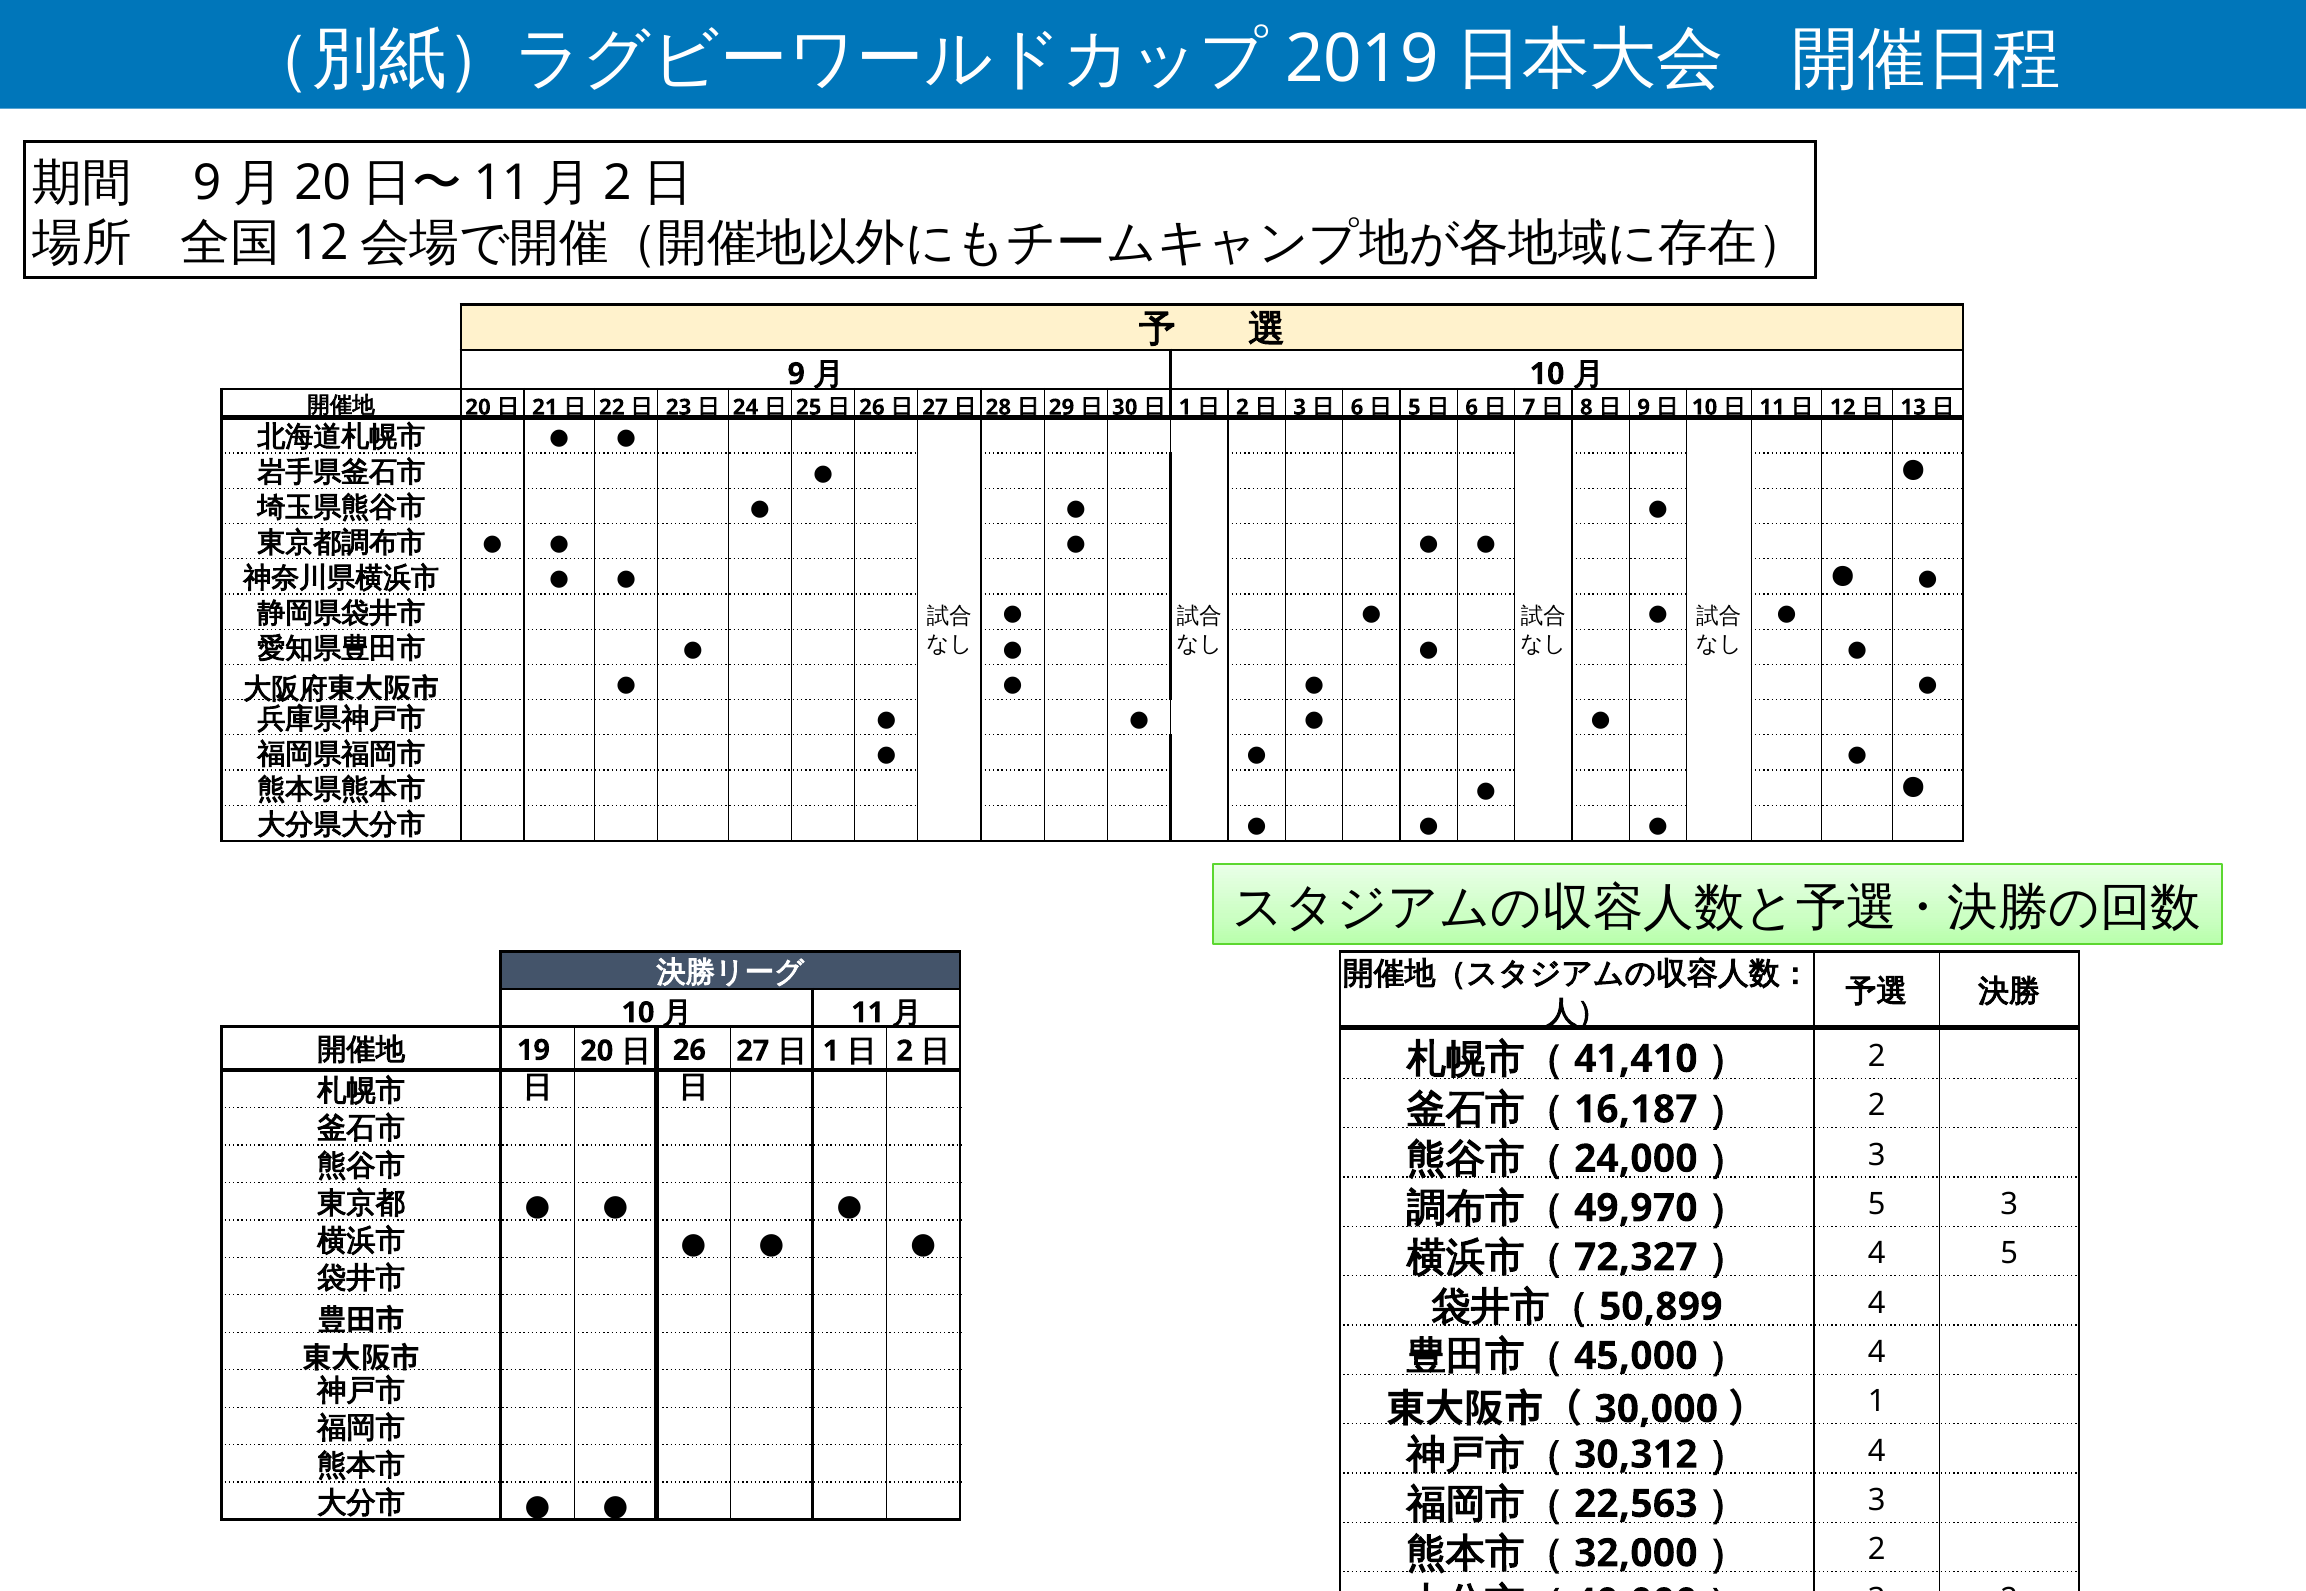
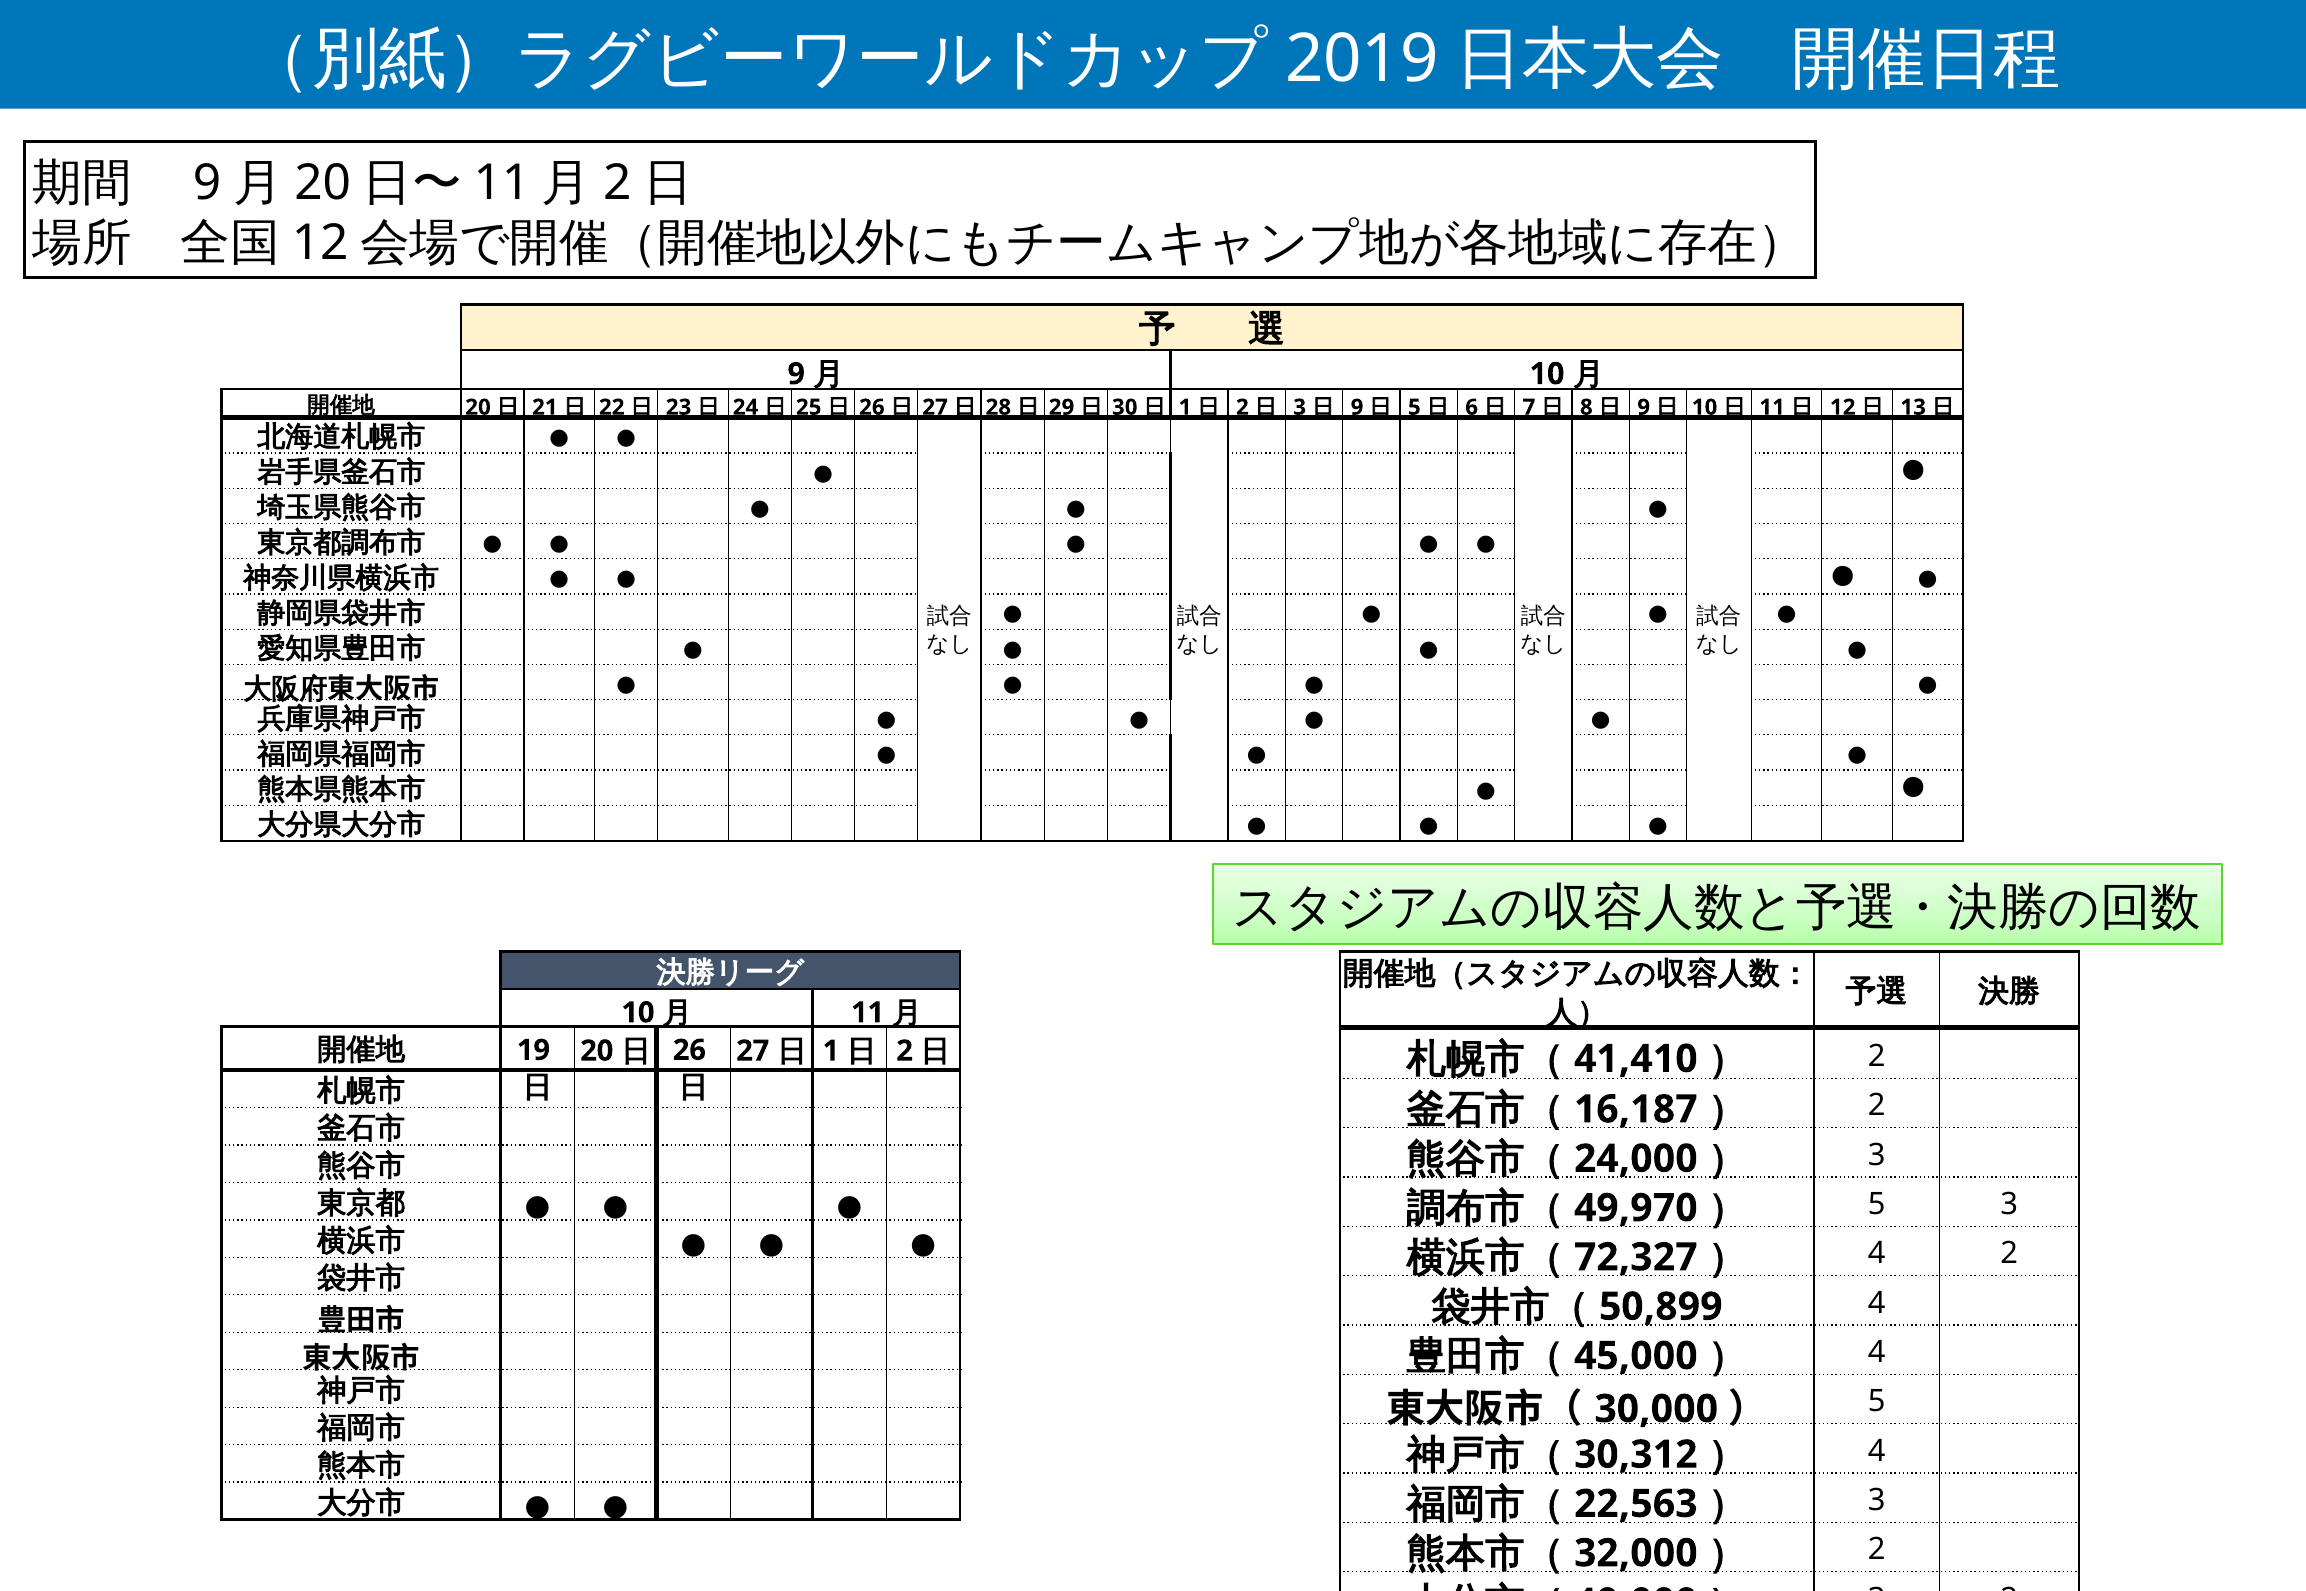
6: 6 -> 9 (1357, 407)
4 5: 5 -> 2 (2009, 1253)
1: 1 -> 5 (1877, 1401)
